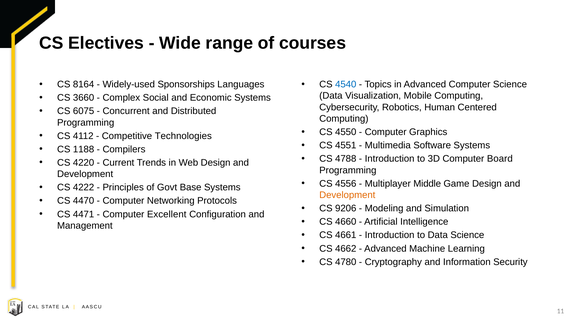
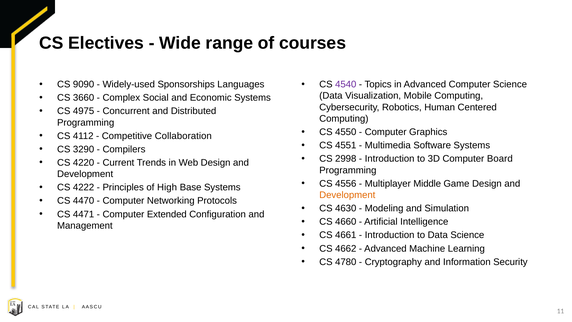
8164: 8164 -> 9090 (84, 84)
4540 colour: blue -> purple (346, 84)
6075: 6075 -> 4975 (84, 111)
Technologies: Technologies -> Collaboration (183, 136)
1188: 1188 -> 3290 (84, 149)
4788: 4788 -> 2998 (346, 159)
Govt: Govt -> High (167, 187)
9206: 9206 -> 4630 (346, 208)
Excellent: Excellent -> Extended (167, 214)
